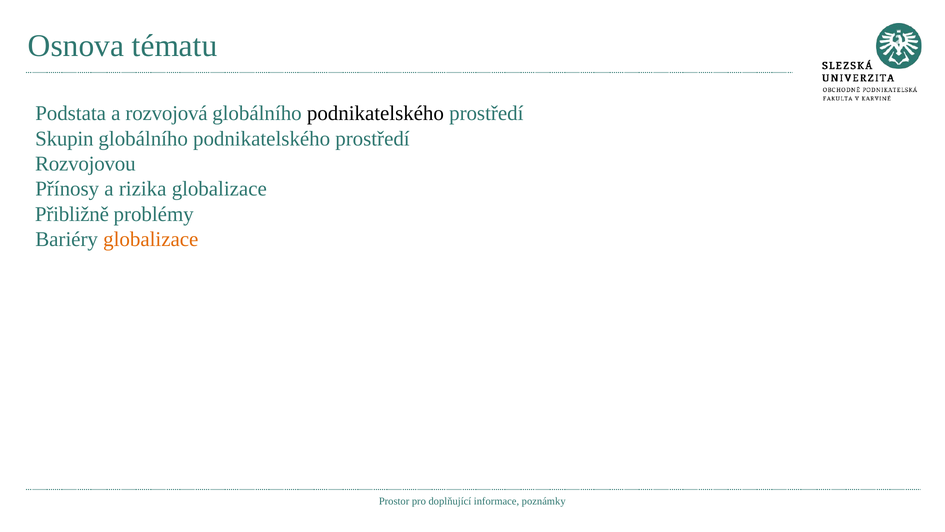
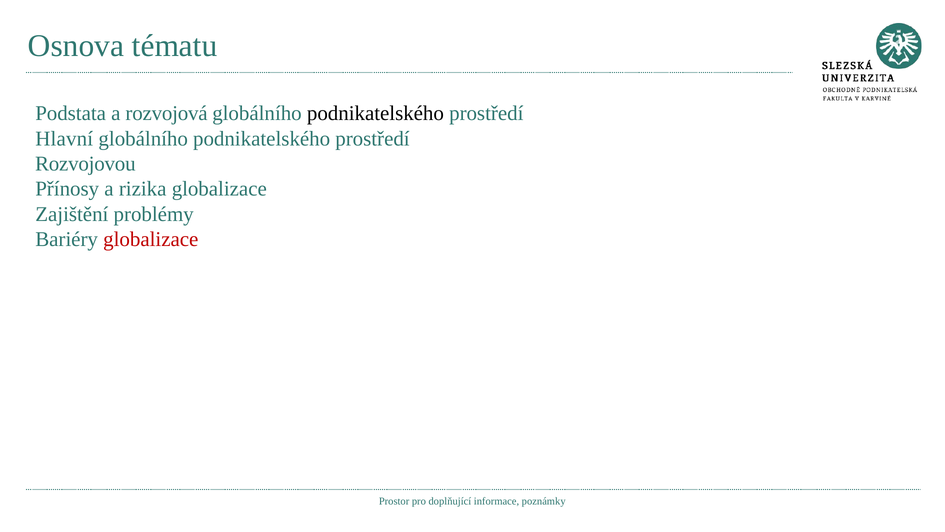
Skupin: Skupin -> Hlavní (64, 139)
Přibližně: Přibližně -> Zajištění (72, 214)
globalizace colour: orange -> red (151, 239)
